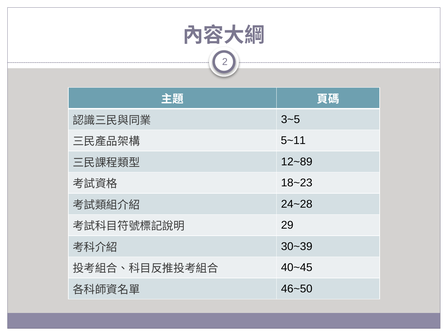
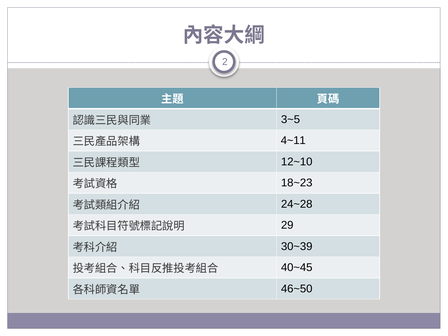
5~11: 5~11 -> 4~11 (293, 141)
12~89: 12~89 -> 12~10 (297, 162)
